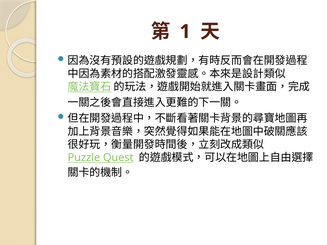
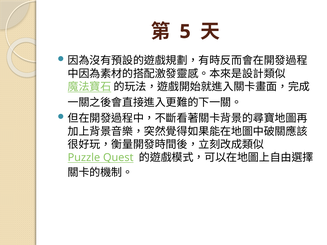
1: 1 -> 5 (185, 32)
